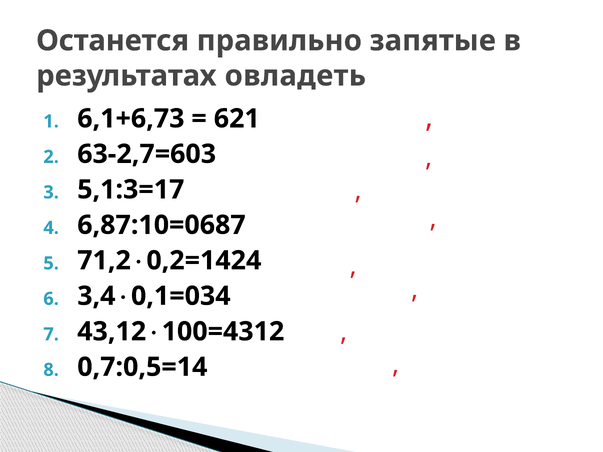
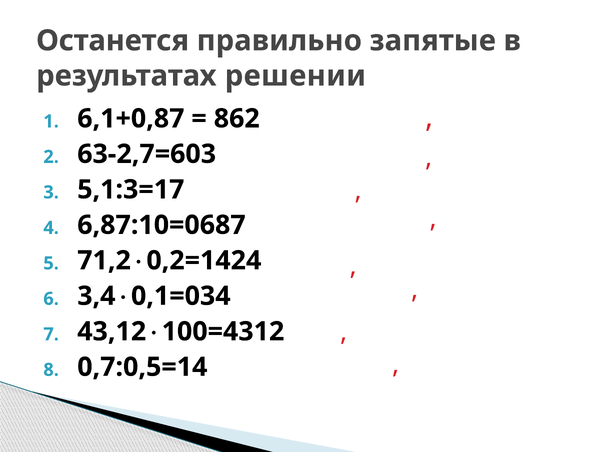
овладеть: овладеть -> решении (295, 76)
6,1+6,73: 6,1+6,73 -> 6,1+0,87 (131, 119)
621: 621 -> 862 (237, 119)
